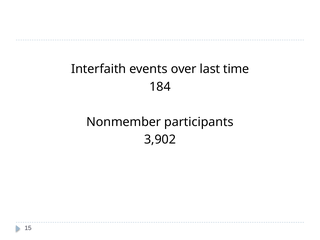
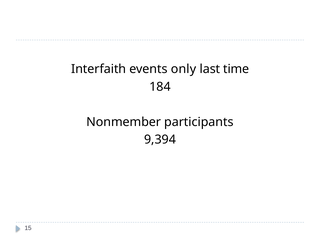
over: over -> only (184, 69)
3,902: 3,902 -> 9,394 (160, 140)
